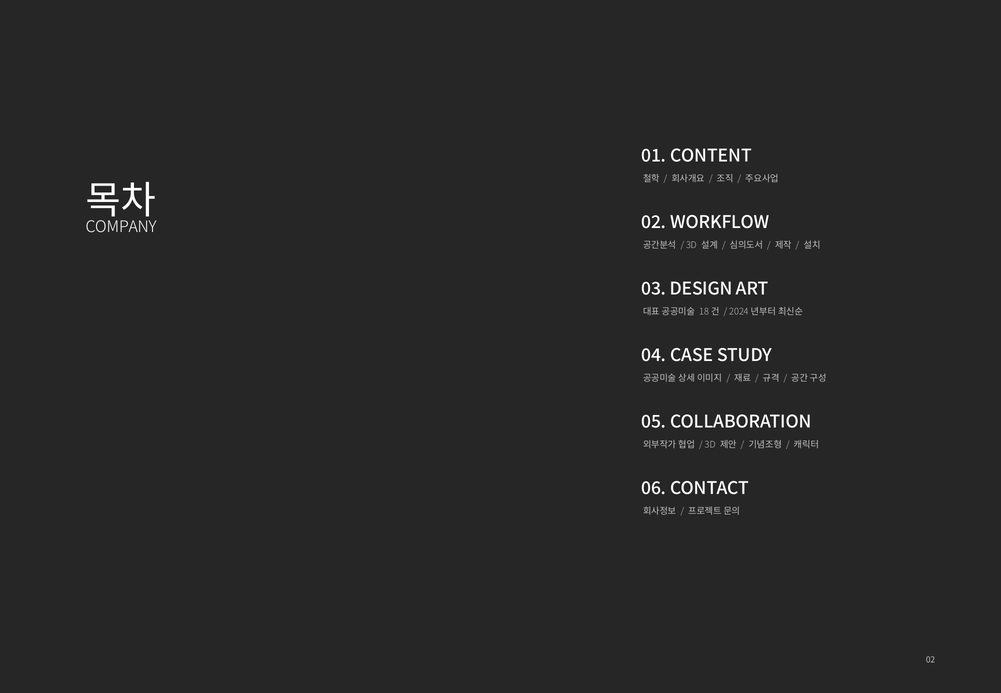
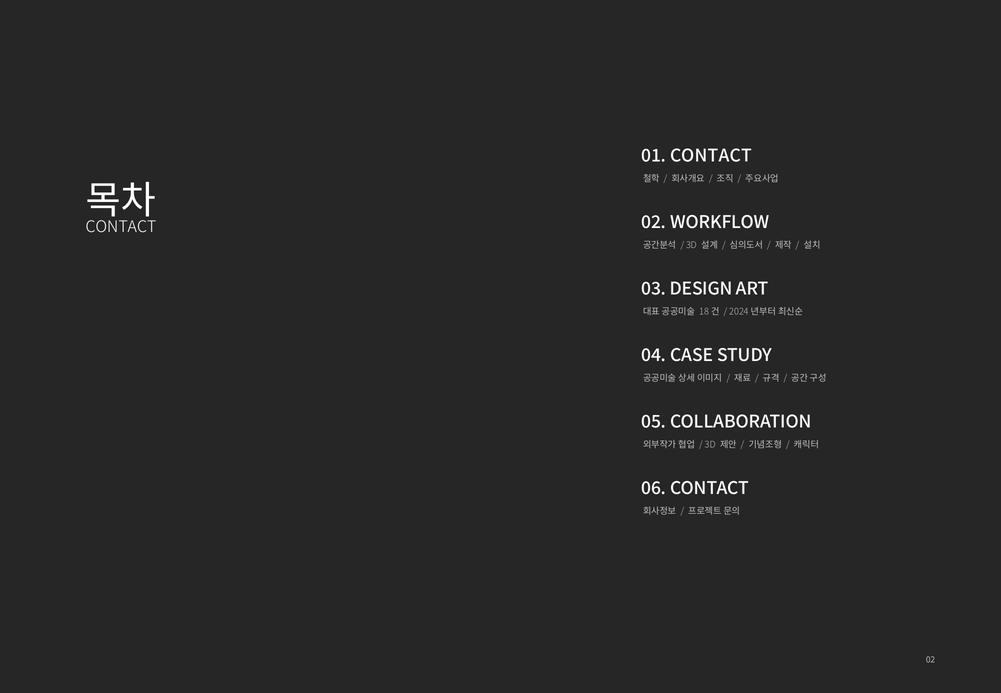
01 CONTENT: CONTENT -> CONTACT (711, 156)
COMPANY: COMPANY -> CONTACT (121, 227)
